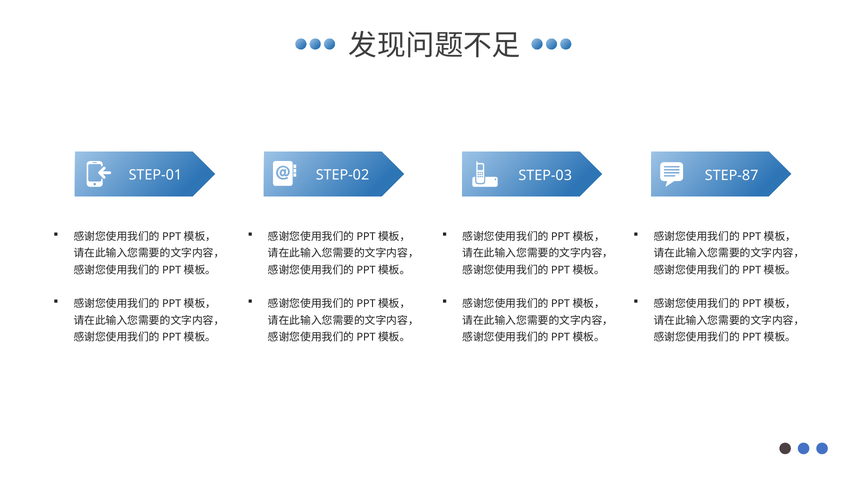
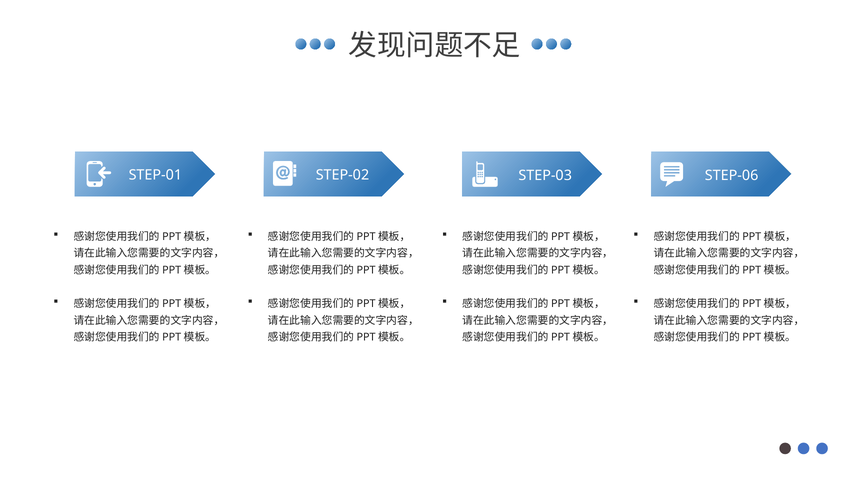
STEP-87: STEP-87 -> STEP-06 (732, 176)
